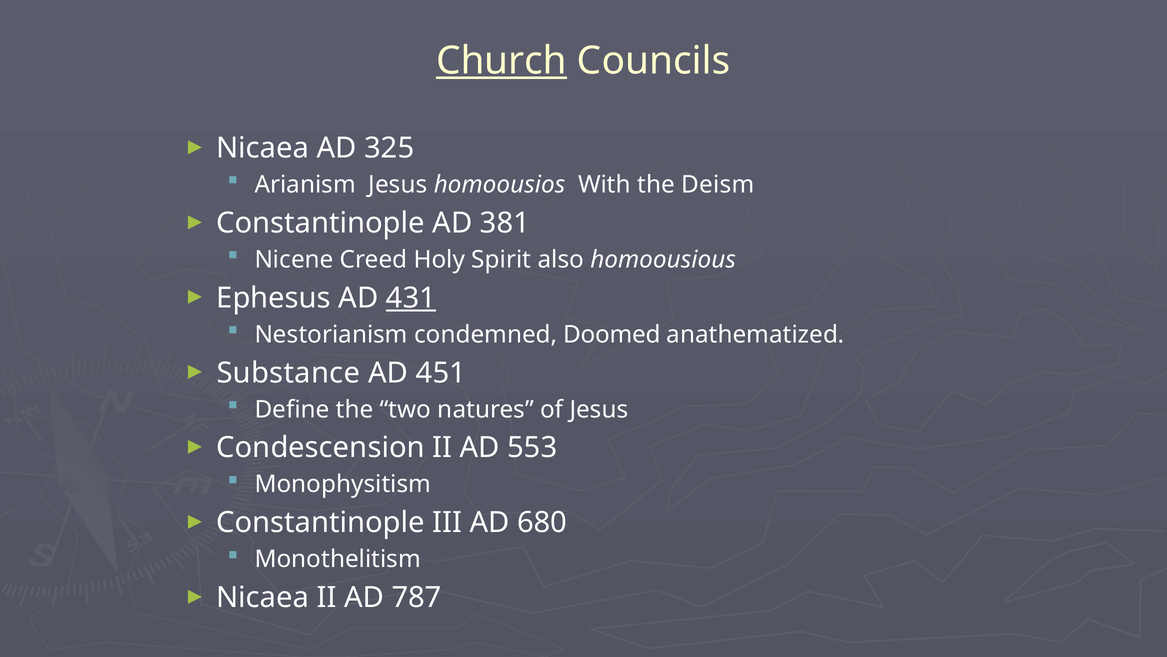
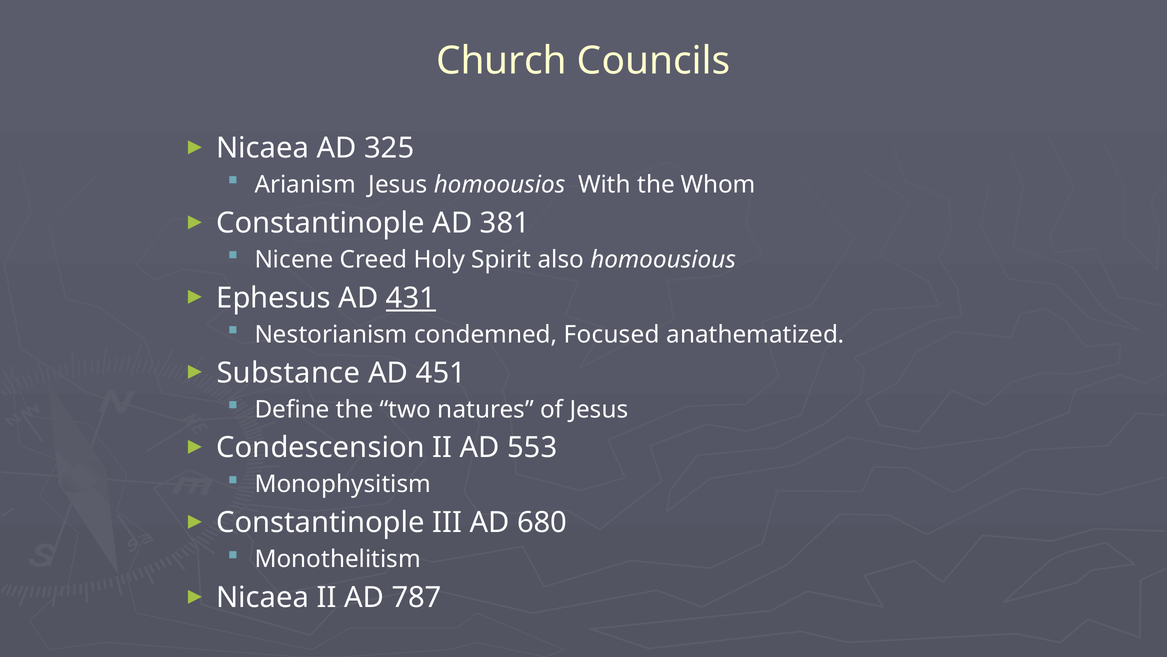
Church underline: present -> none (502, 61)
Deism: Deism -> Whom (718, 185)
Doomed: Doomed -> Focused (612, 334)
